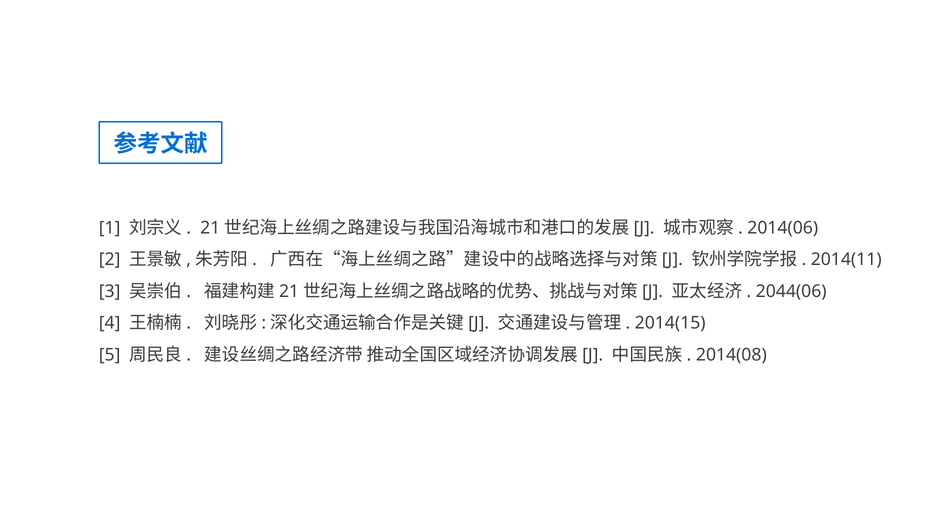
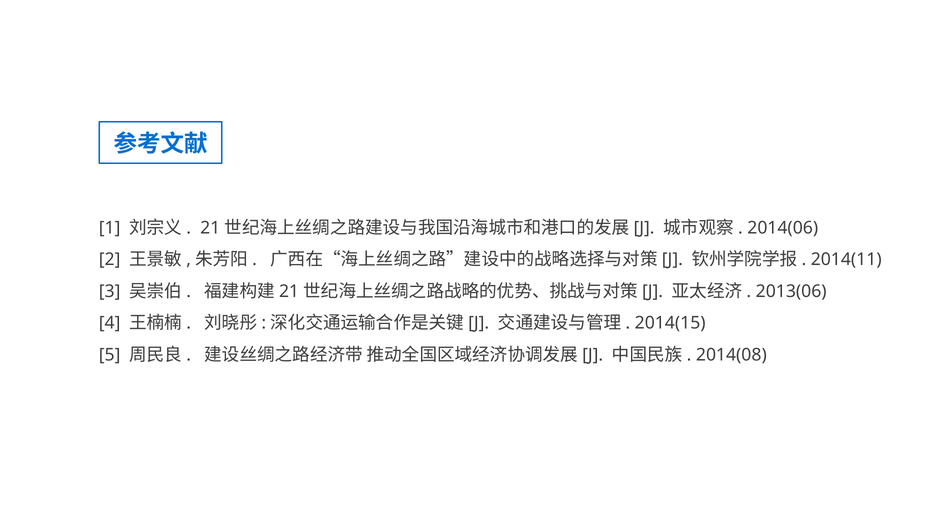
2044(06: 2044(06 -> 2013(06 (791, 291)
